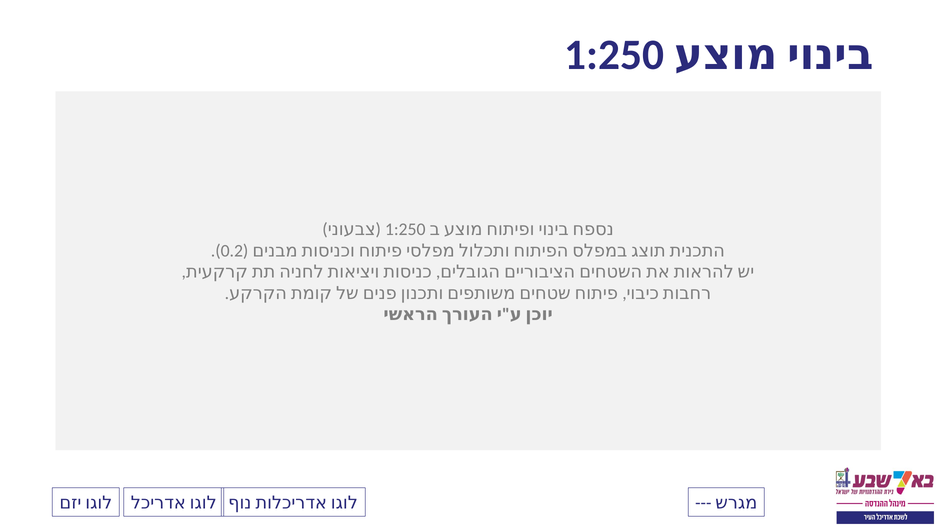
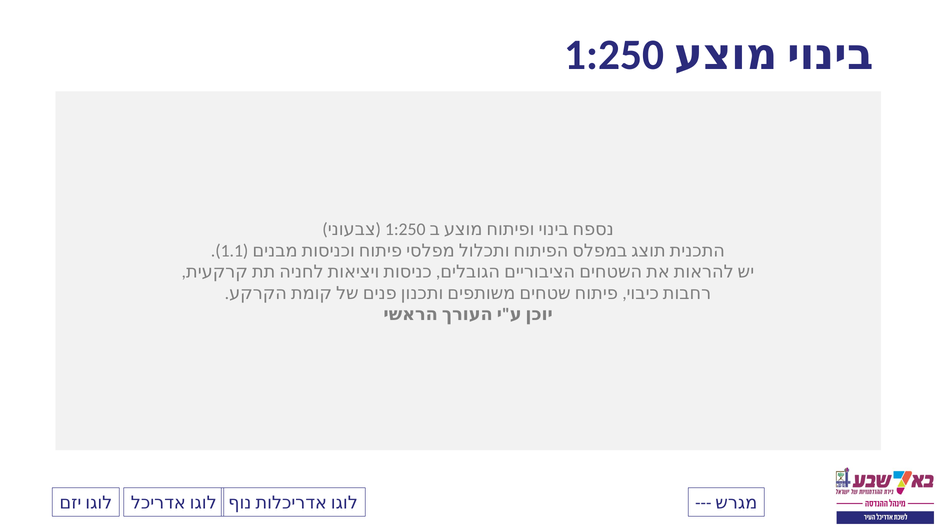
0.2: 0.2 -> 1.1 (232, 251)
